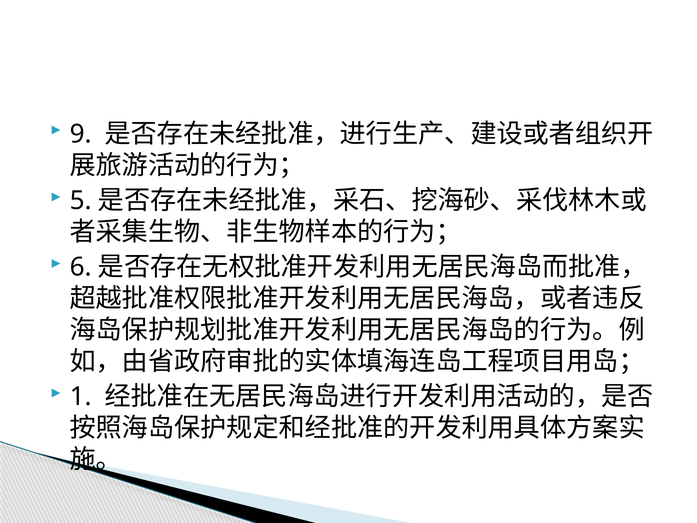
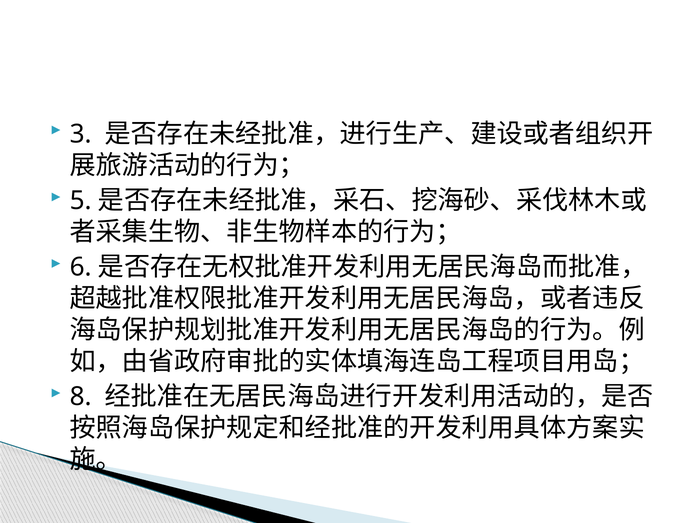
9: 9 -> 3 (81, 134)
1: 1 -> 8 (81, 397)
